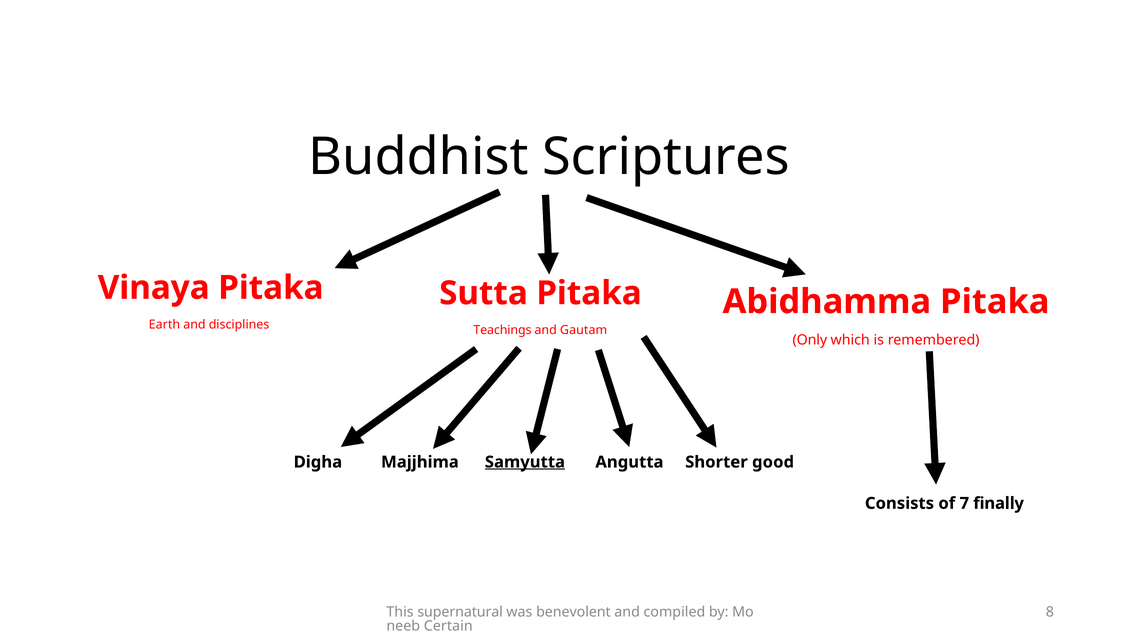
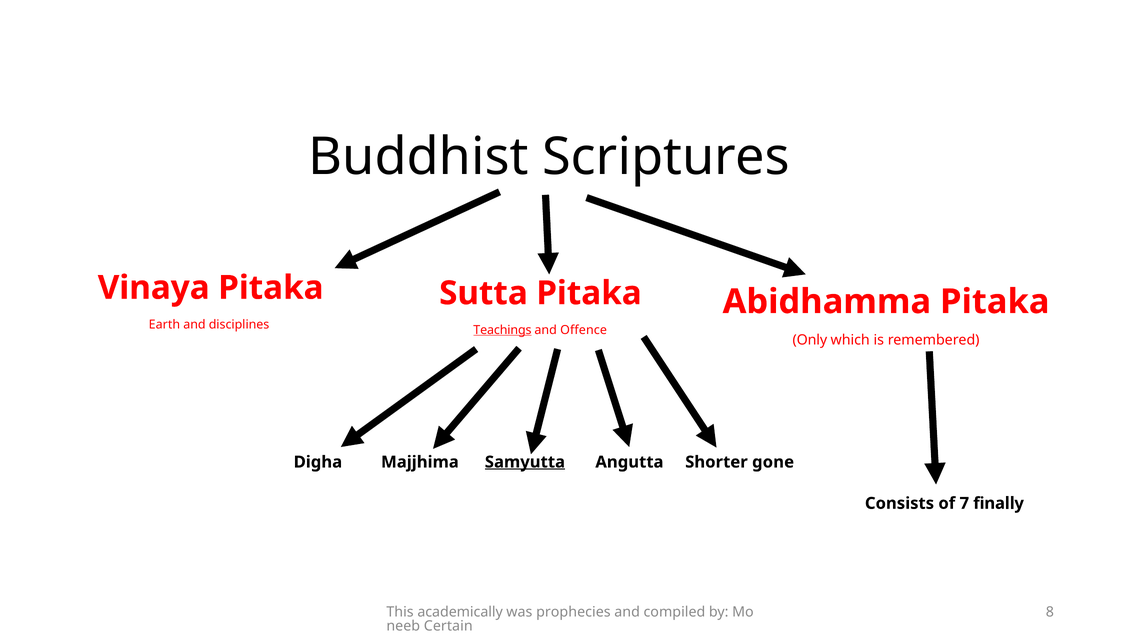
Teachings underline: none -> present (502, 330)
Gautam: Gautam -> Offence (584, 330)
good: good -> gone (773, 462)
supernatural: supernatural -> academically (460, 612)
benevolent: benevolent -> prophecies (573, 612)
